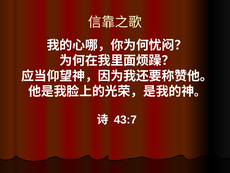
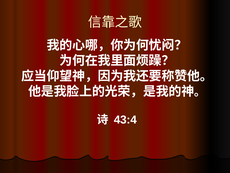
43:7: 43:7 -> 43:4 (125, 119)
